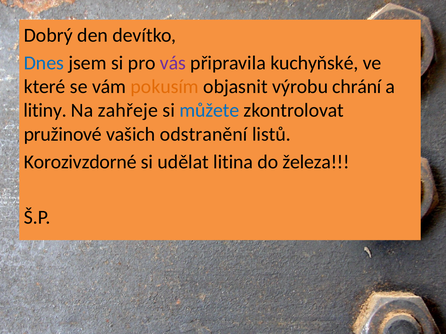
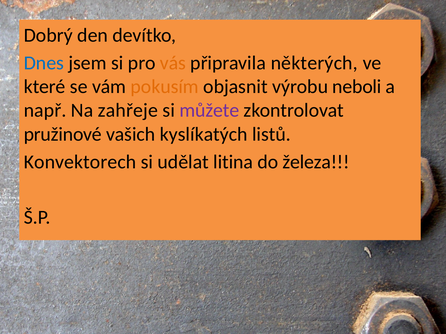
vás colour: purple -> orange (173, 63)
kuchyňské: kuchyňské -> některých (314, 63)
chrání: chrání -> neboli (357, 87)
litiny: litiny -> např (45, 111)
můžete colour: blue -> purple (209, 111)
odstranění: odstranění -> kyslíkatých (204, 134)
Korozivzdorné: Korozivzdorné -> Konvektorech (80, 162)
